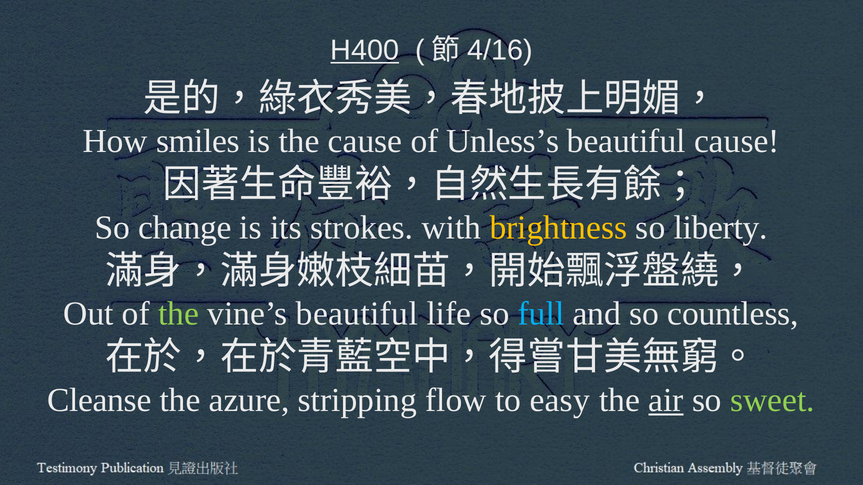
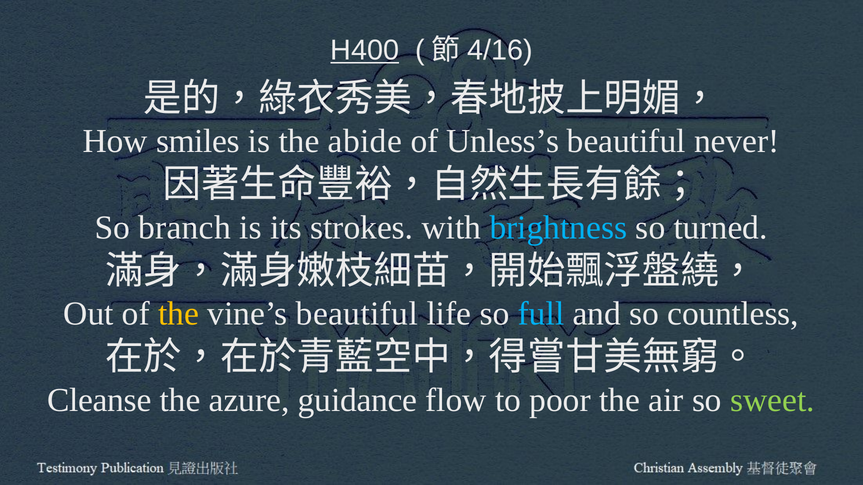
the cause: cause -> abide (365, 141)
beautiful cause: cause -> never (737, 141)
change: change -> branch (185, 228)
brightness colour: yellow -> light blue (558, 228)
liberty: liberty -> turned (721, 228)
the colour: light green -> yellow (179, 314)
stripping: stripping -> guidance (358, 400)
easy: easy -> poor (560, 400)
air underline: present -> none (666, 400)
